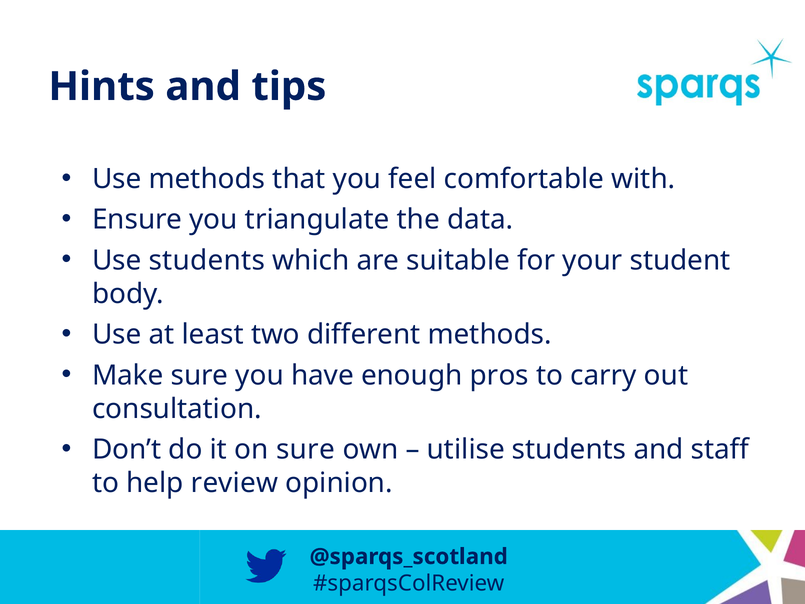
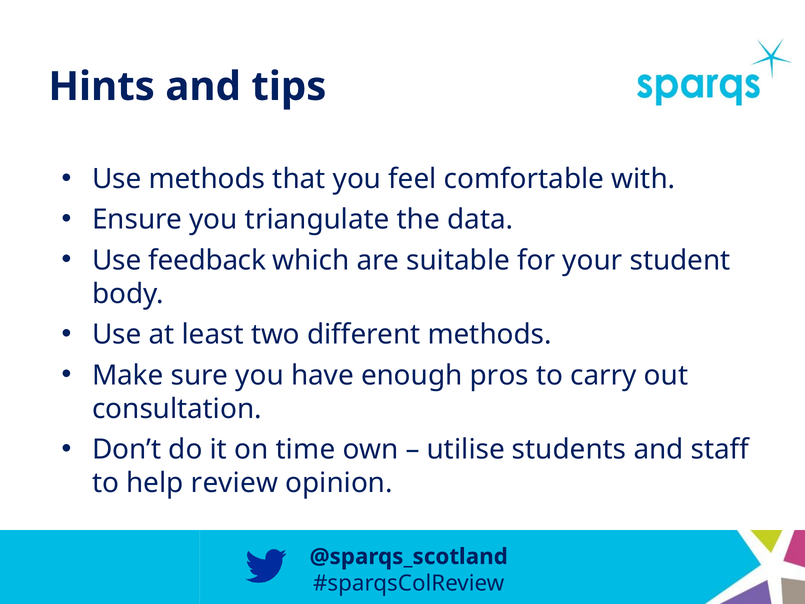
Use students: students -> feedback (207, 260)
on sure: sure -> time (306, 449)
